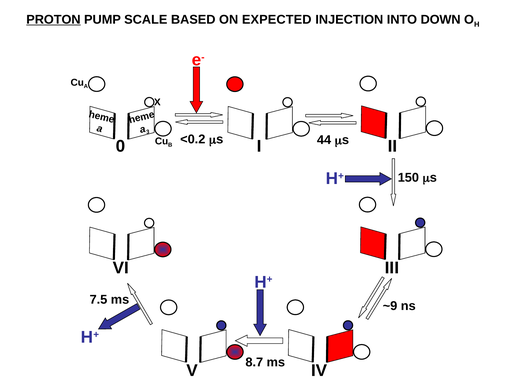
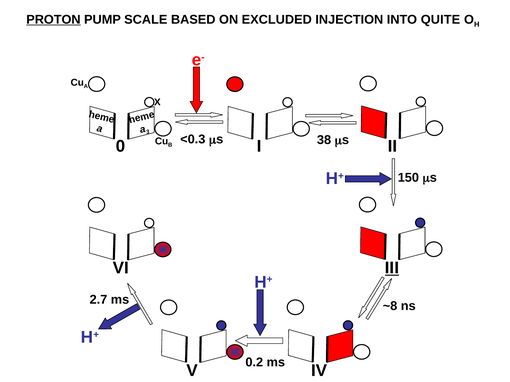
EXPECTED: EXPECTED -> EXCLUDED (277, 20)
DOWN: DOWN -> QUITE (440, 20)
<0.2: <0.2 -> <0.3 (193, 140)
44: 44 -> 38 (324, 140)
III underline: none -> present (392, 268)
7.5: 7.5 -> 2.7 (98, 300)
~9: ~9 -> ~8 (390, 306)
8.7: 8.7 -> 0.2 (254, 363)
